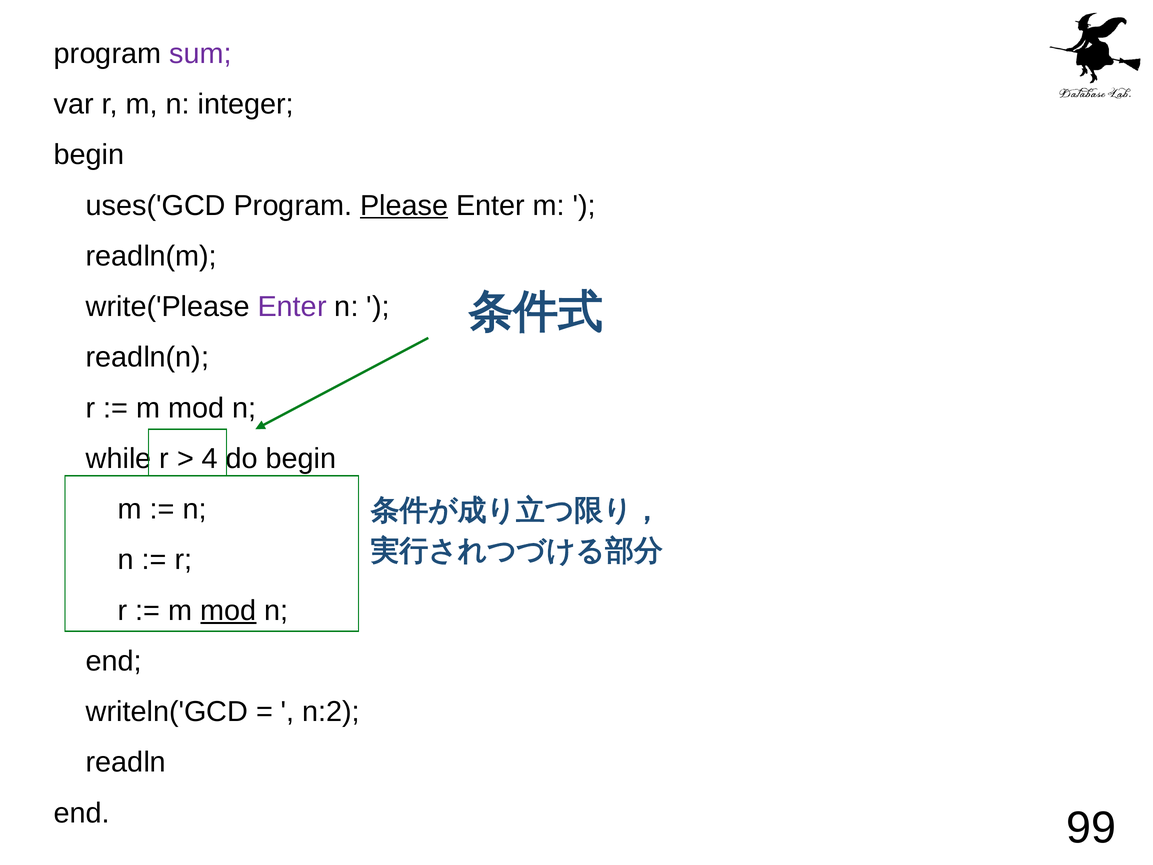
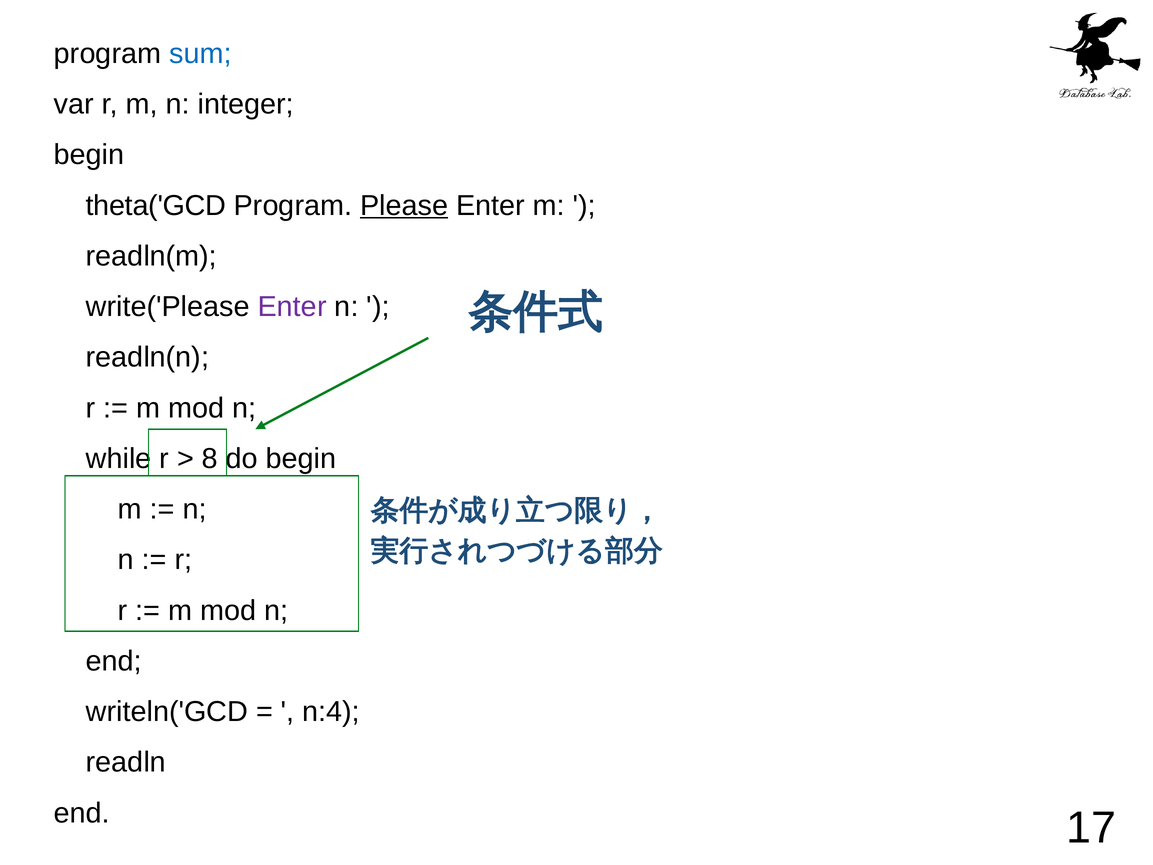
sum colour: purple -> blue (200, 54)
uses('GCD: uses('GCD -> theta('GCD (156, 205)
4: 4 -> 8 (210, 458)
mod underline: present -> none (228, 610)
n:2: n:2 -> n:4 (331, 712)
99: 99 -> 17 (1091, 828)
